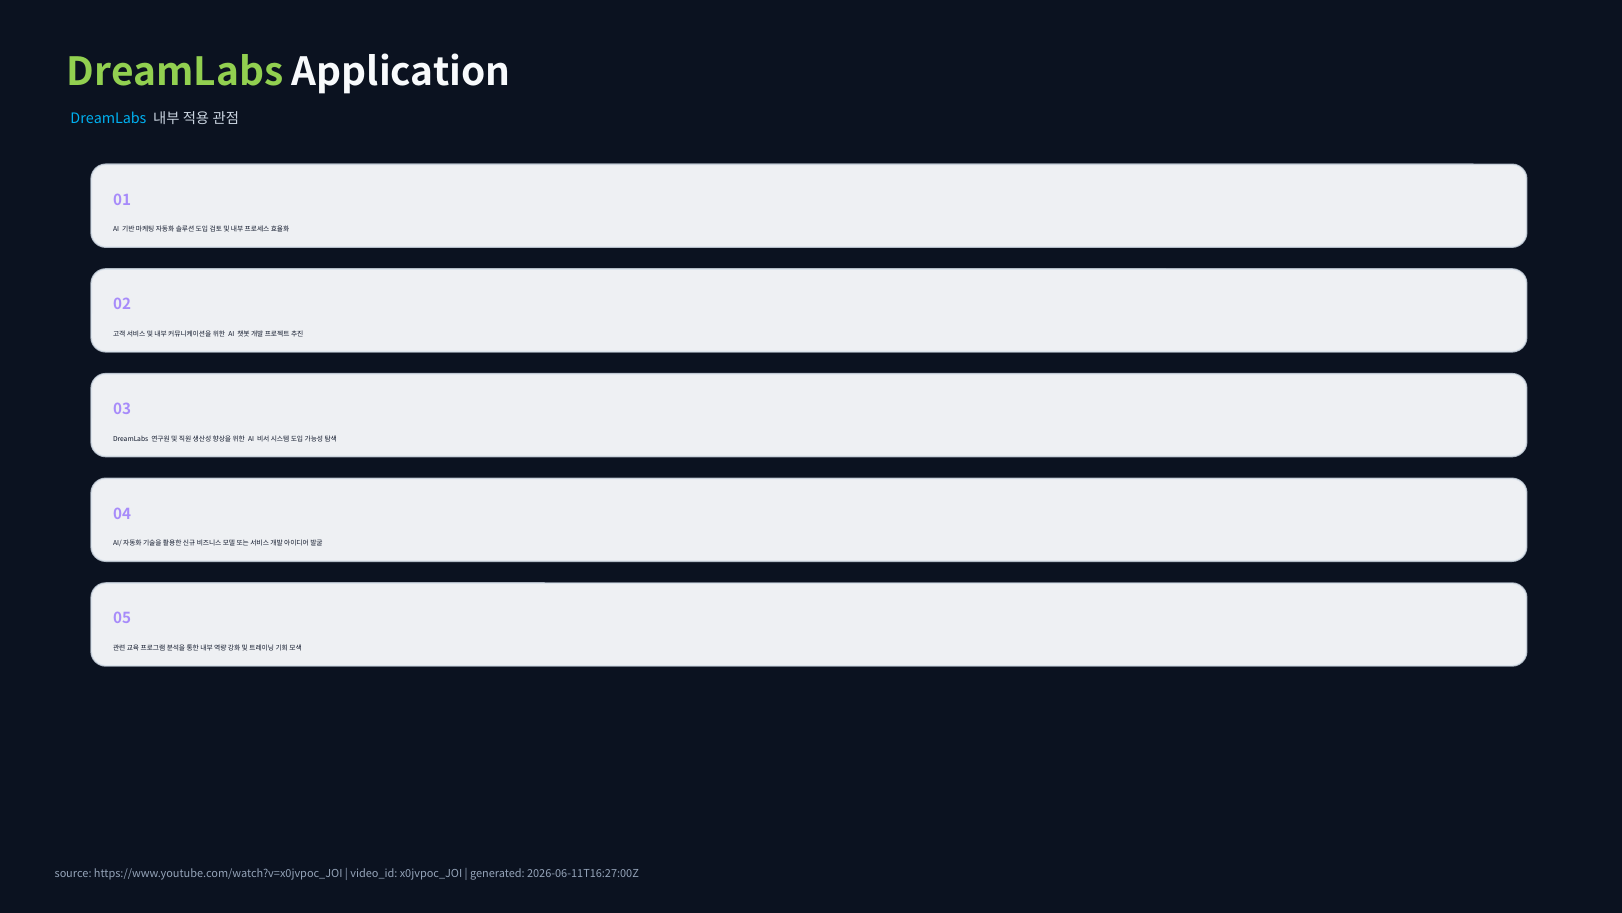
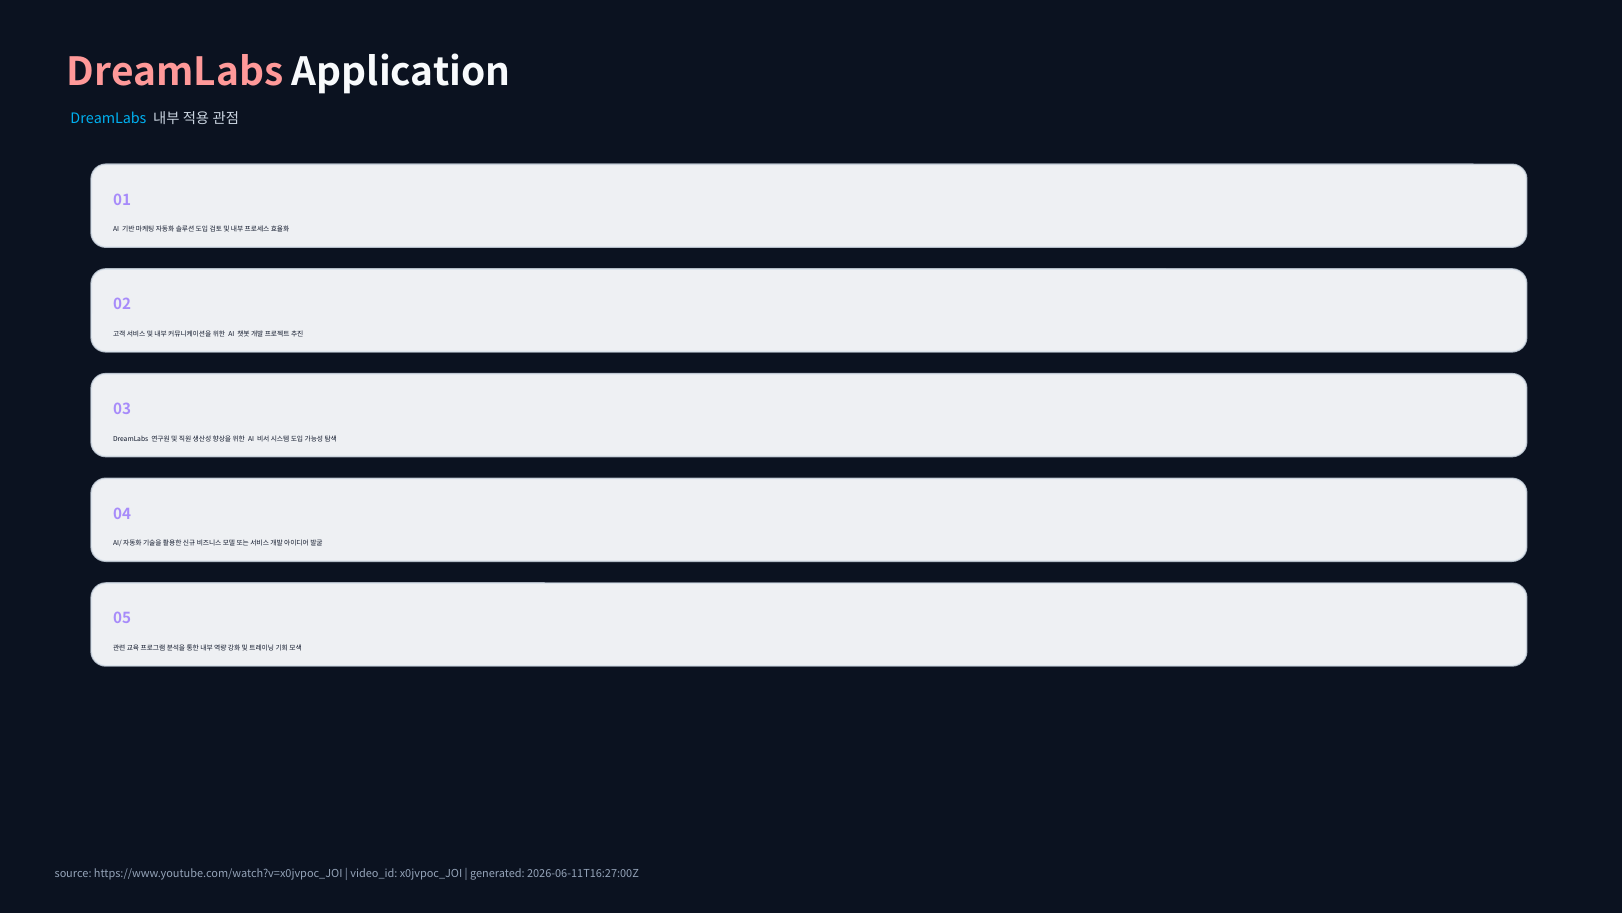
DreamLabs colour: light green -> pink (175, 73)
